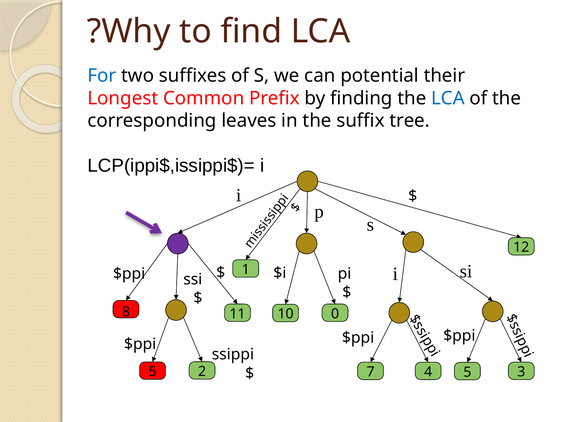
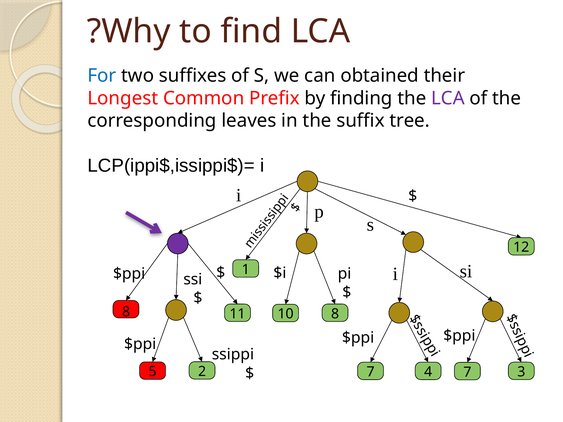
potential: potential -> obtained (380, 76)
LCA colour: blue -> purple (448, 98)
10 0: 0 -> 8 (335, 314)
4 5: 5 -> 7 (467, 372)
